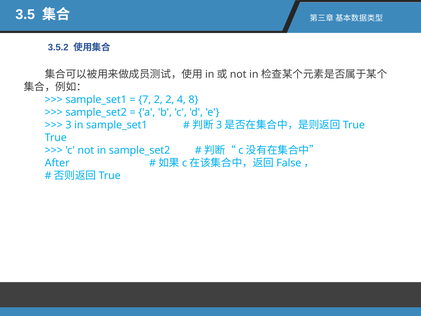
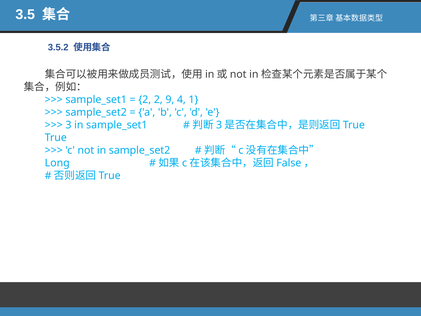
7: 7 -> 2 (145, 100)
2 2: 2 -> 9 (170, 100)
8: 8 -> 1 (194, 100)
After: After -> Long (57, 163)
